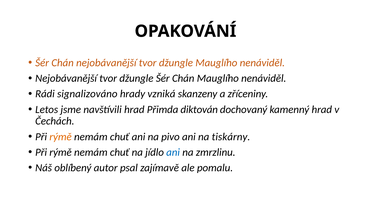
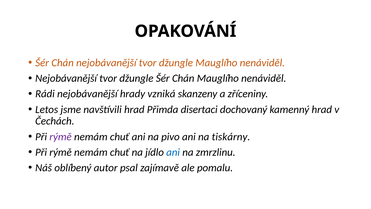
Rádi signalizováno: signalizováno -> nejobávanější (87, 94)
diktován: diktován -> disertaci (199, 109)
rýmě colour: orange -> purple (61, 137)
